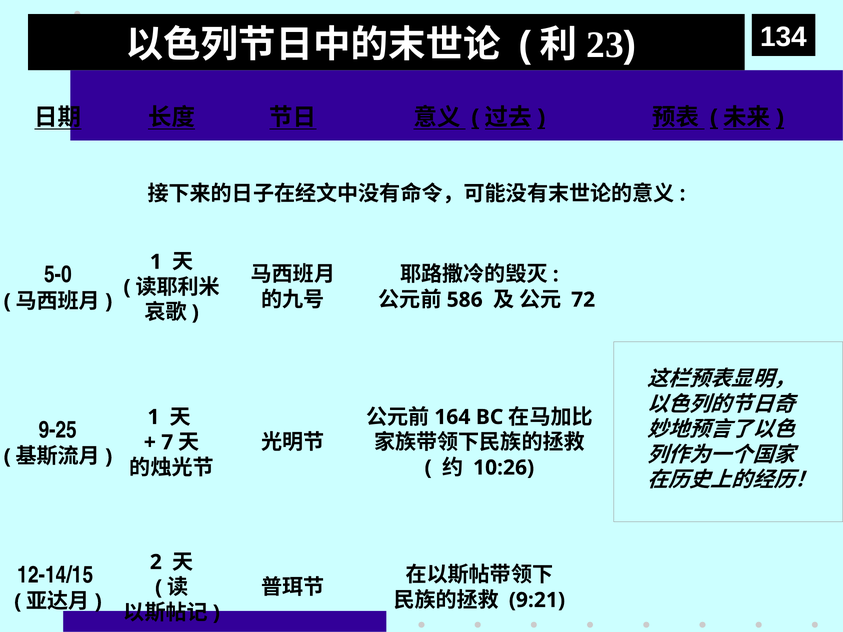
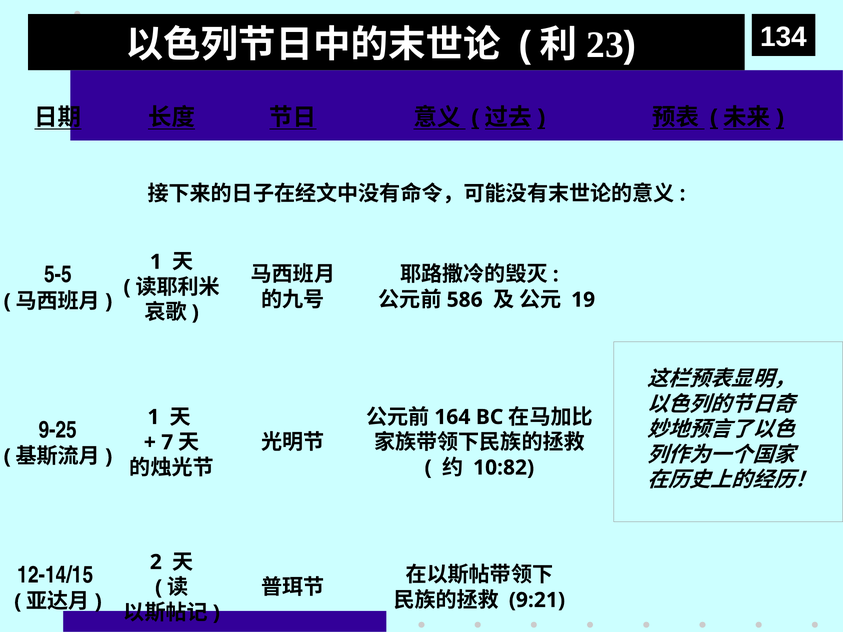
5-0: 5-0 -> 5-5 (58, 275)
72: 72 -> 19 (583, 300)
10:26: 10:26 -> 10:82 (504, 468)
